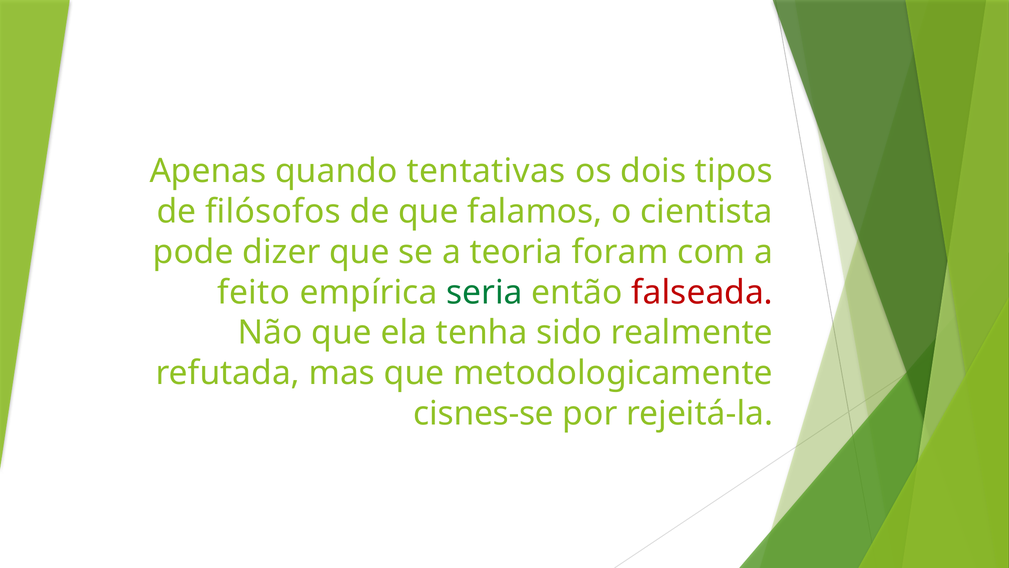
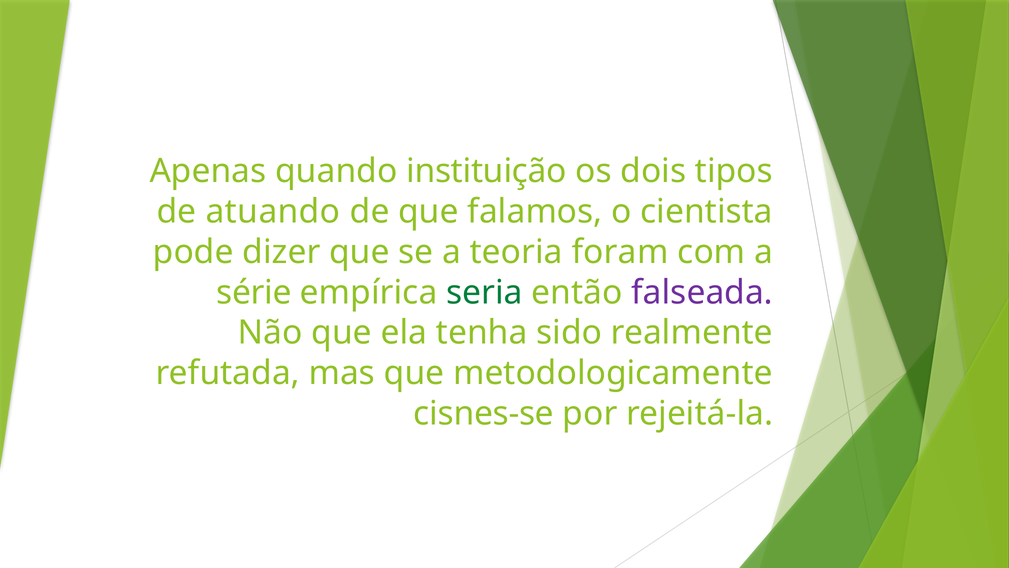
tentativas: tentativas -> instituição (486, 171)
filósofos: filósofos -> atuando (273, 212)
feito: feito -> série (254, 292)
falseada colour: red -> purple (702, 292)
